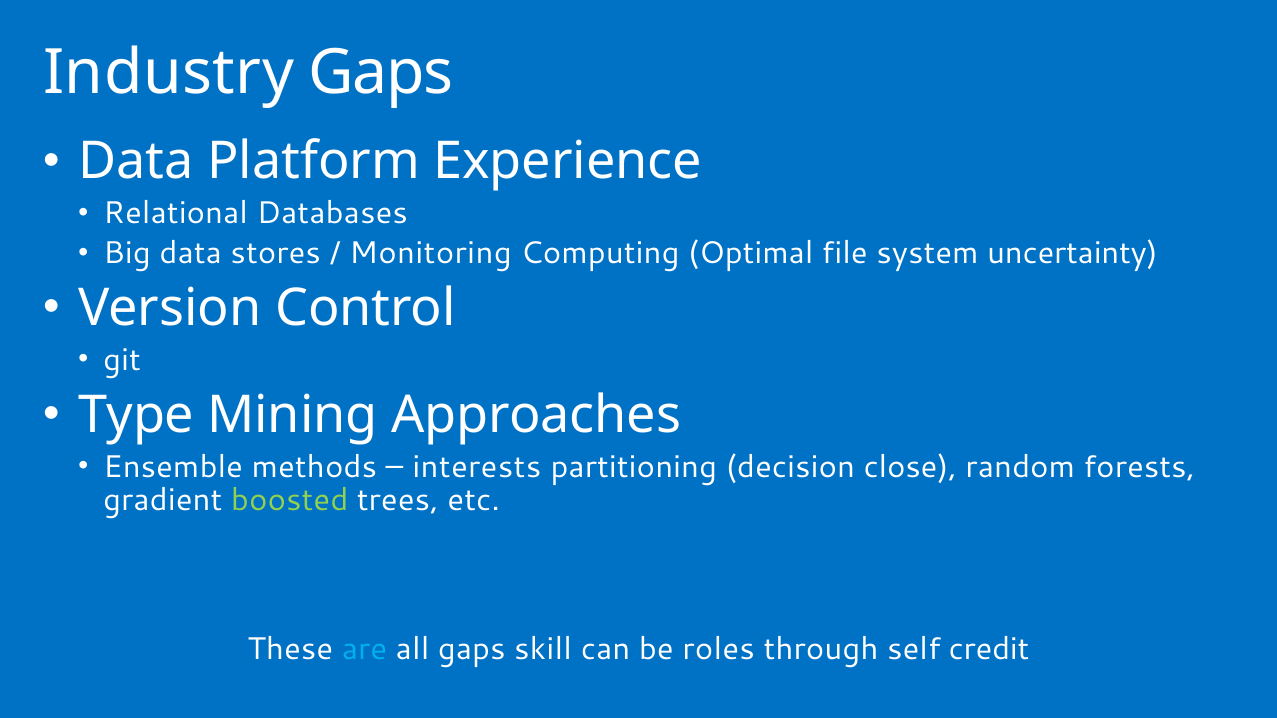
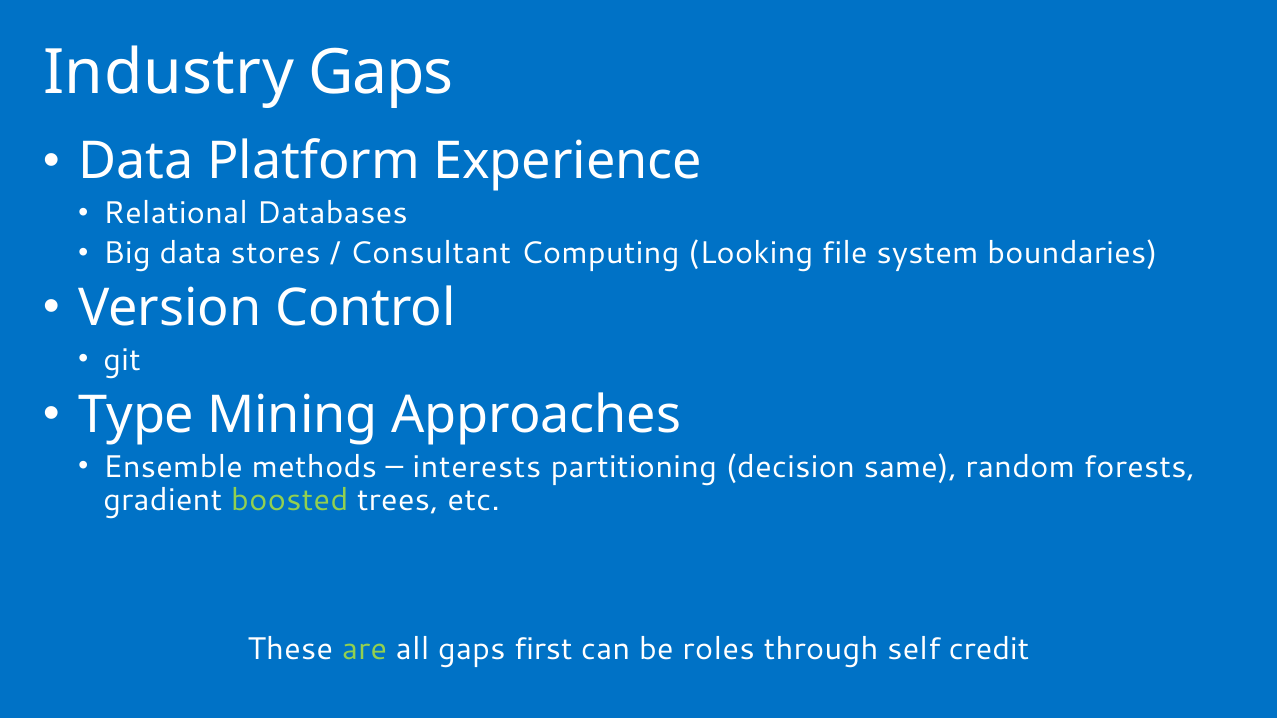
Monitoring: Monitoring -> Consultant (431, 253)
Optimal: Optimal -> Looking (751, 253)
uncertainty: uncertainty -> boundaries (1072, 253)
close: close -> same (910, 467)
are colour: light blue -> light green (365, 649)
skill: skill -> first (543, 649)
